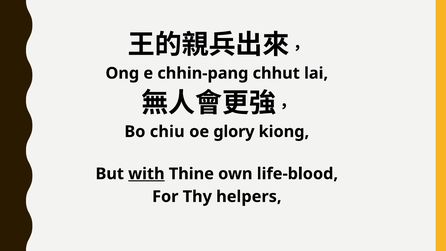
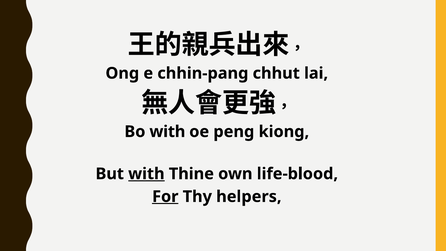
Bo chiu: chiu -> with (167, 132)
glory: glory -> peng (234, 132)
For underline: none -> present (165, 197)
